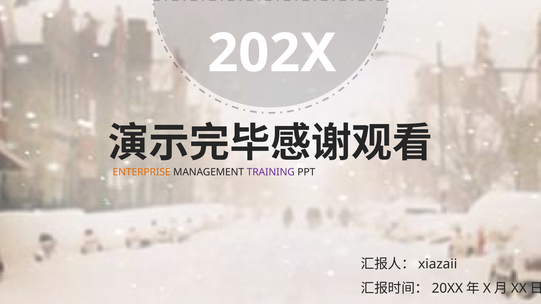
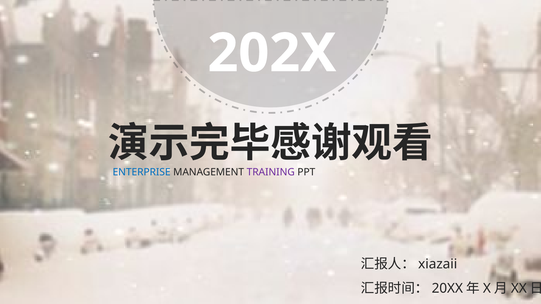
ENTERPRISE colour: orange -> blue (142, 172)
